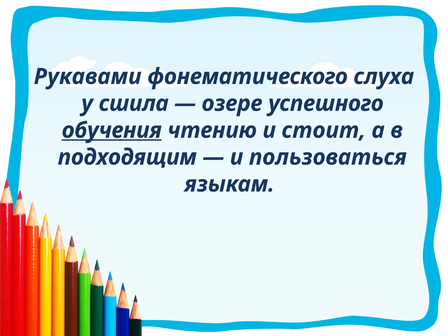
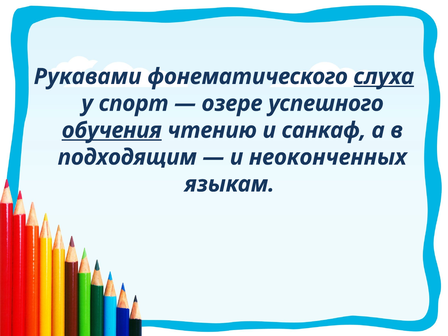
слуха underline: none -> present (384, 77)
сшила: сшила -> спорт (134, 103)
стоит: стоит -> санкаф (324, 130)
пользоваться: пользоваться -> неоконченных (328, 157)
